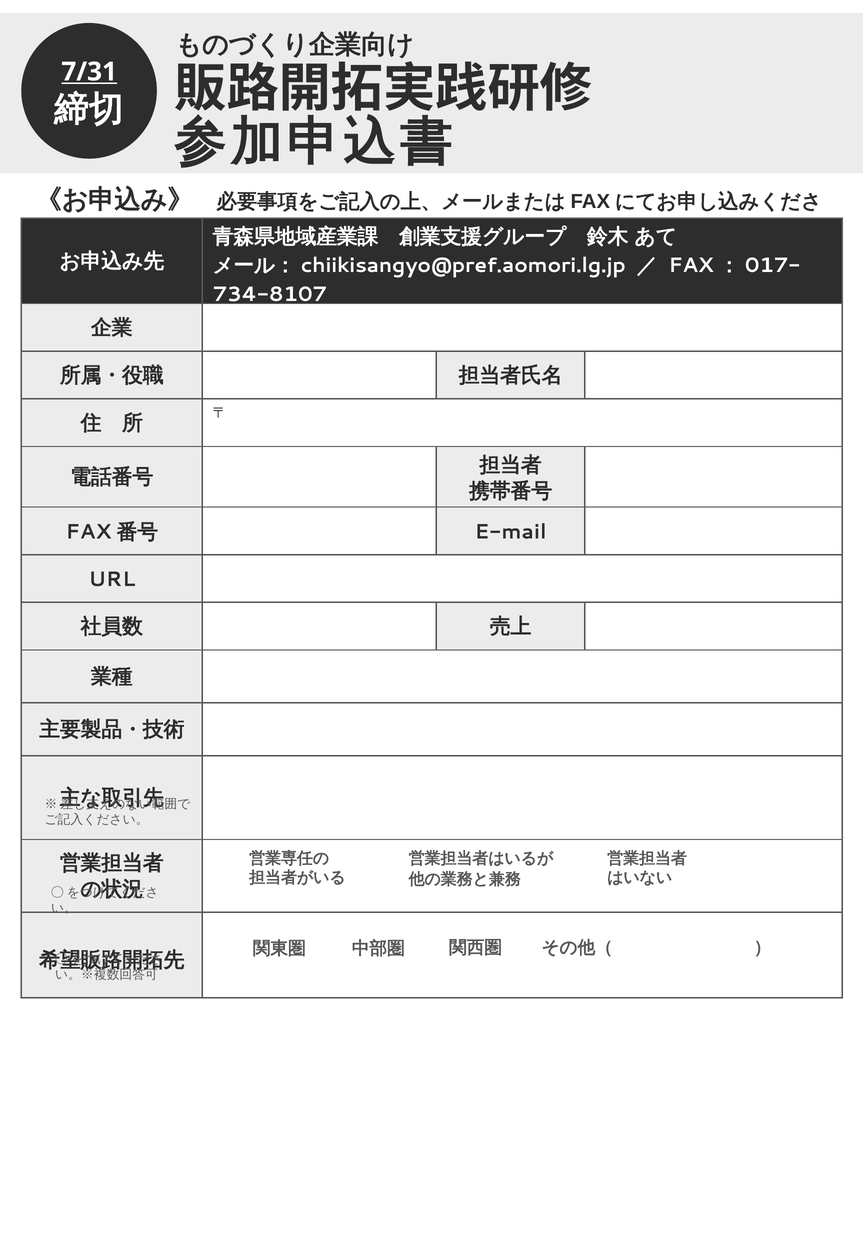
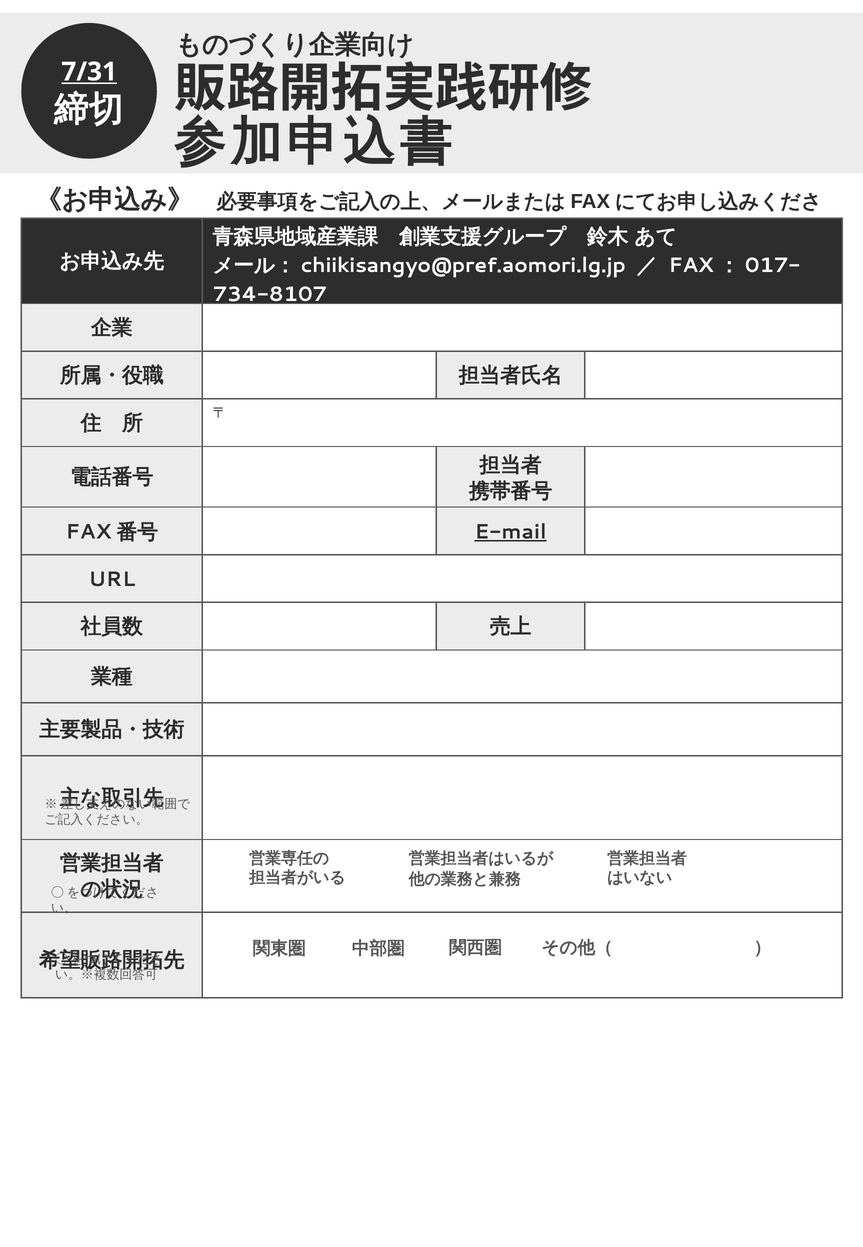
E-mail underline: none -> present (511, 532)
